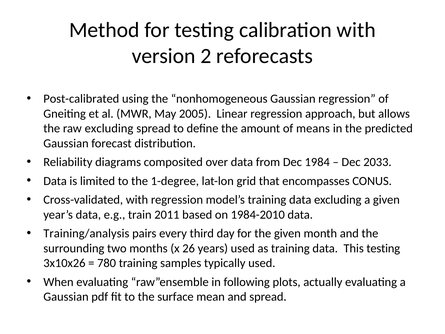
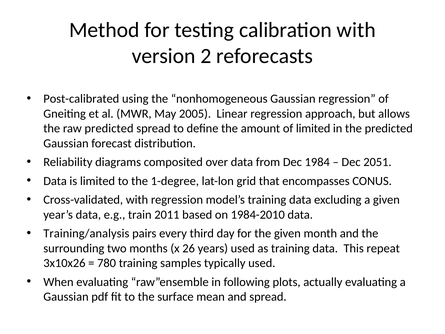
raw excluding: excluding -> predicted (109, 128)
of means: means -> limited (313, 128)
2033: 2033 -> 2051 (377, 162)
This testing: testing -> repeat (383, 248)
